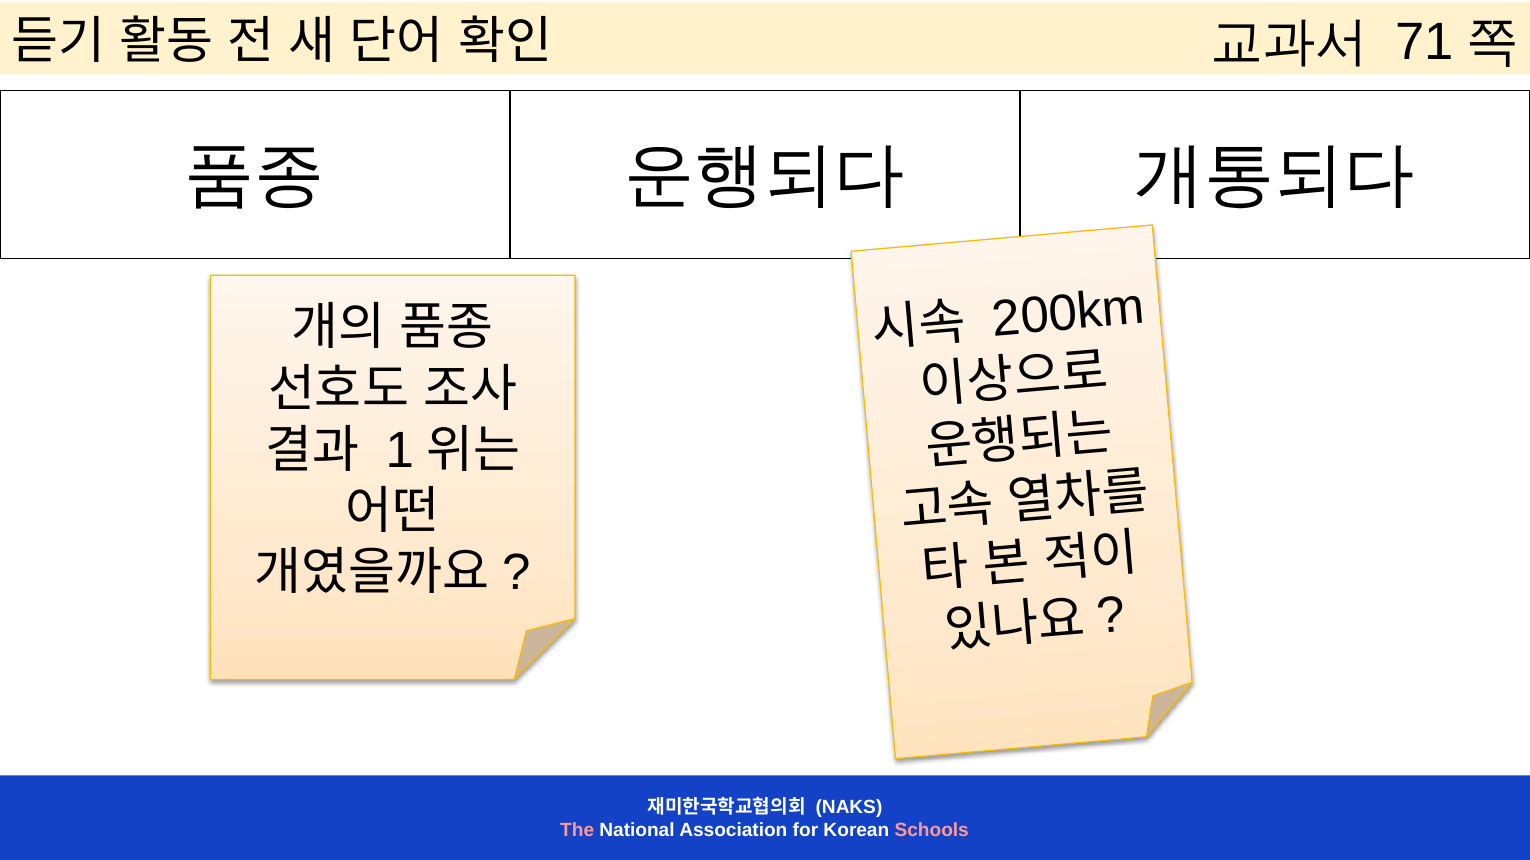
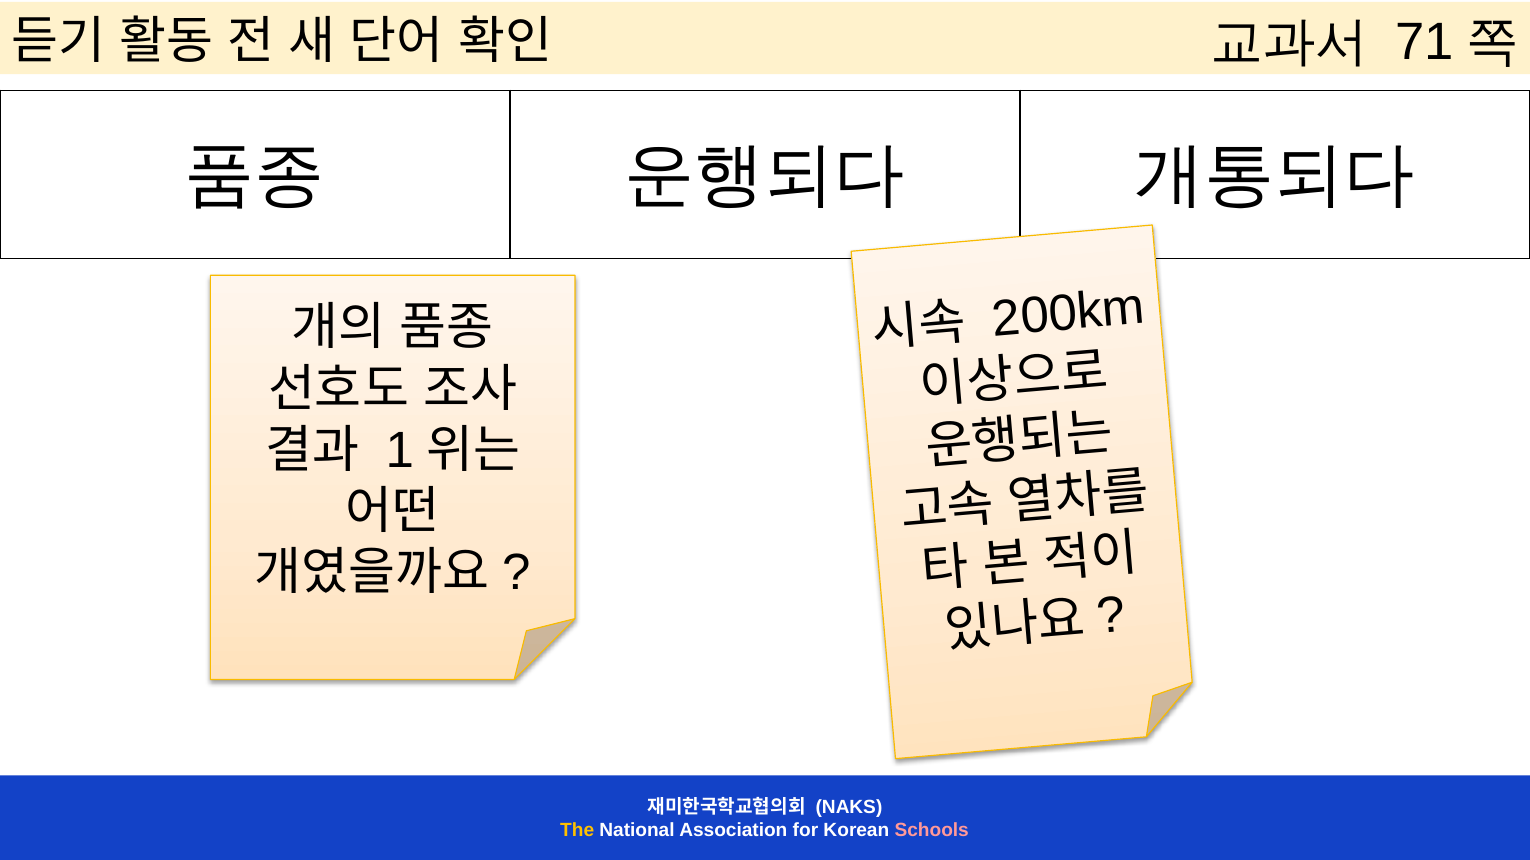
The colour: pink -> yellow (577, 831)
